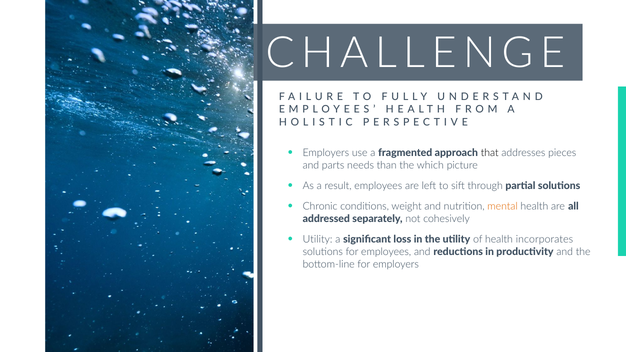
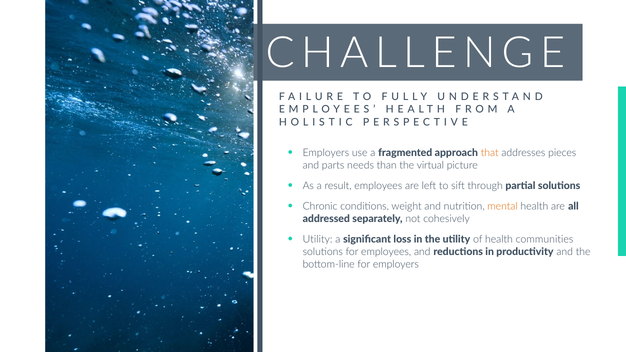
that colour: black -> orange (490, 153)
which: which -> virtual (430, 166)
incorporates: incorporates -> communities (544, 239)
